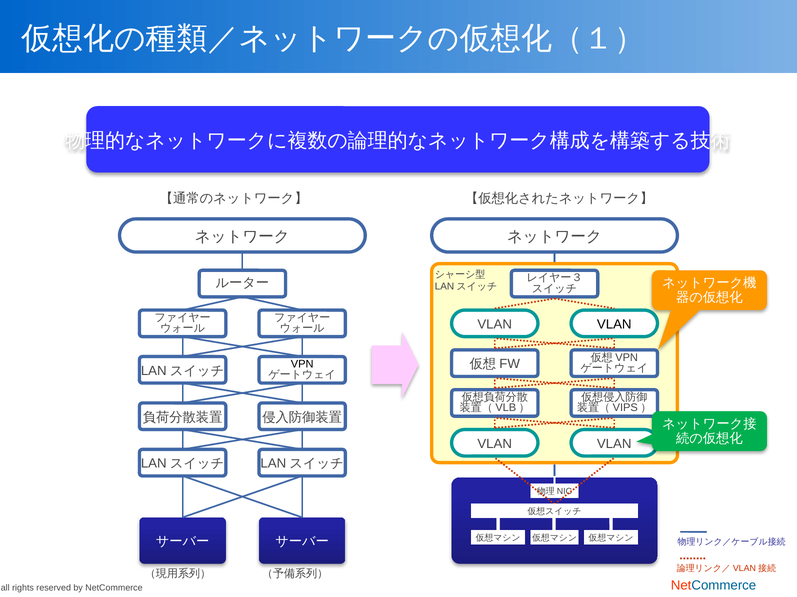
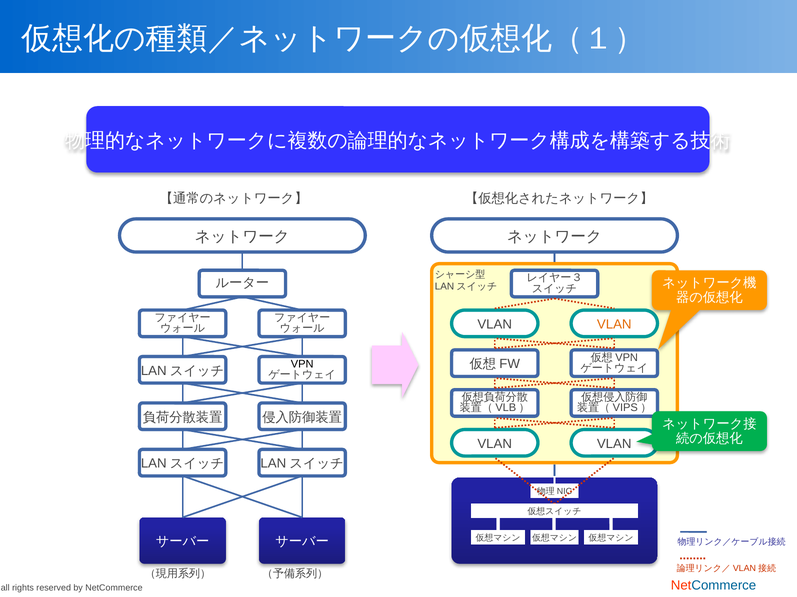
VLAN colour: black -> orange (614, 325)
